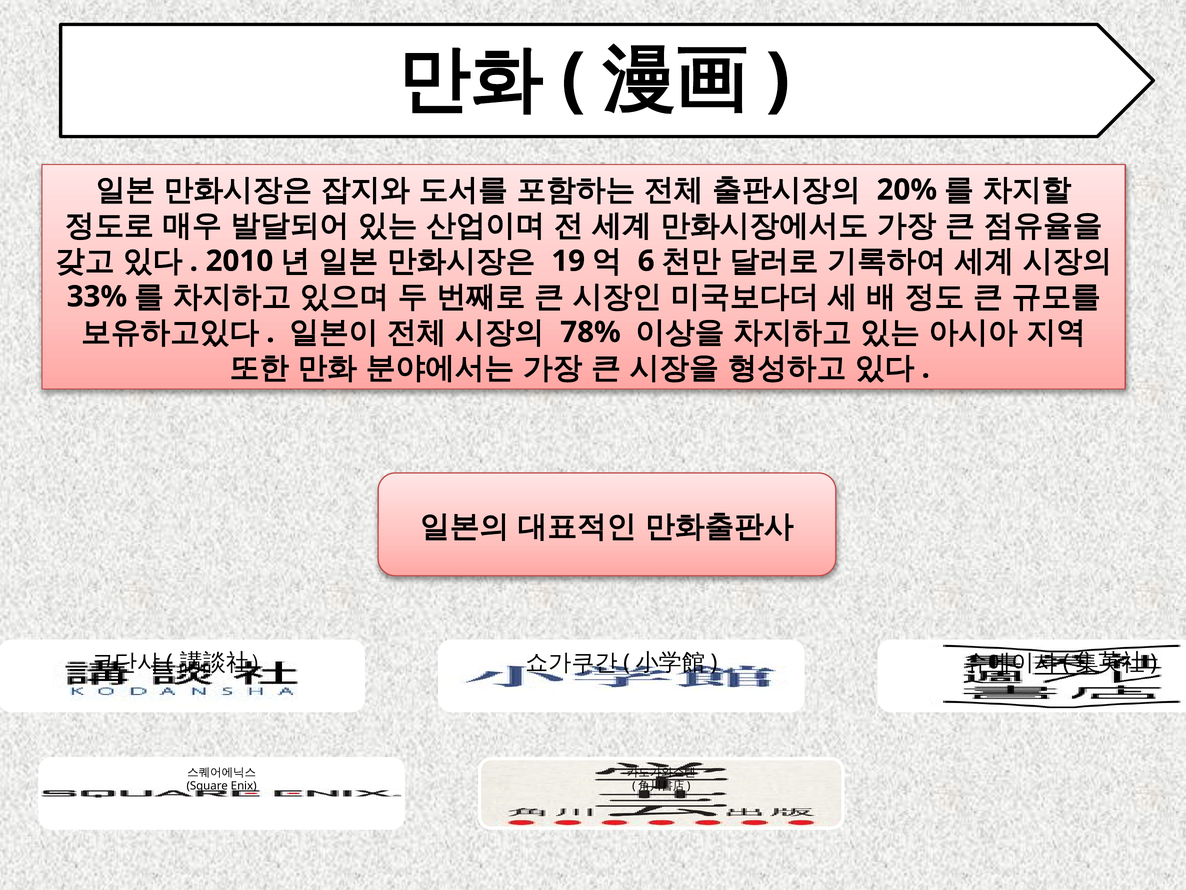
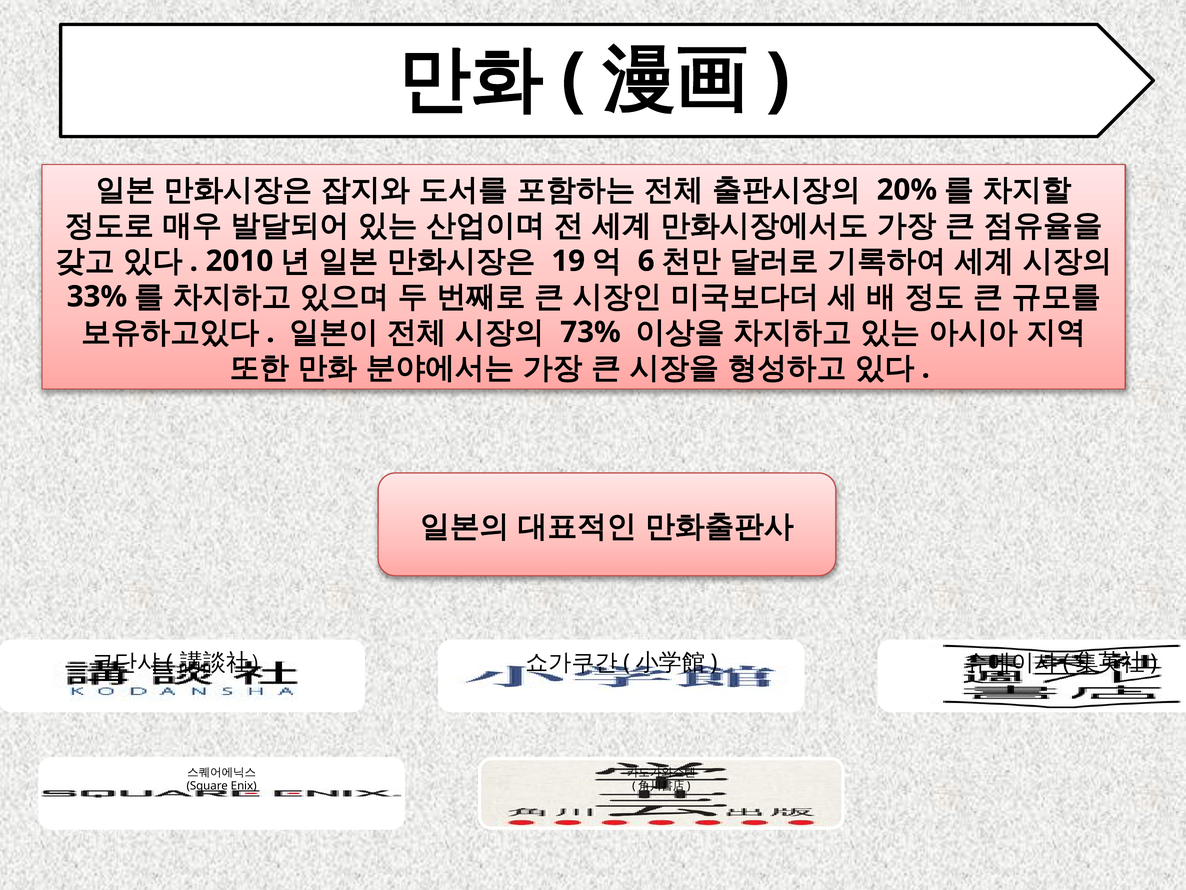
78%: 78% -> 73% (590, 332)
